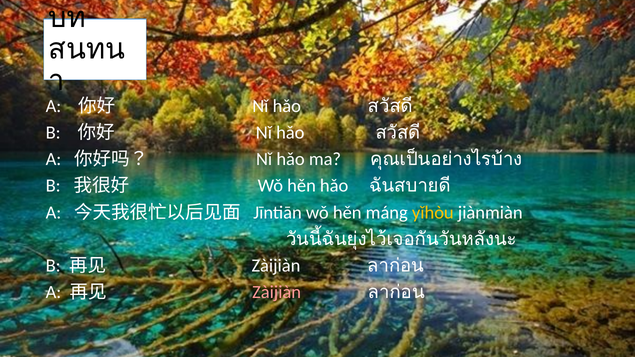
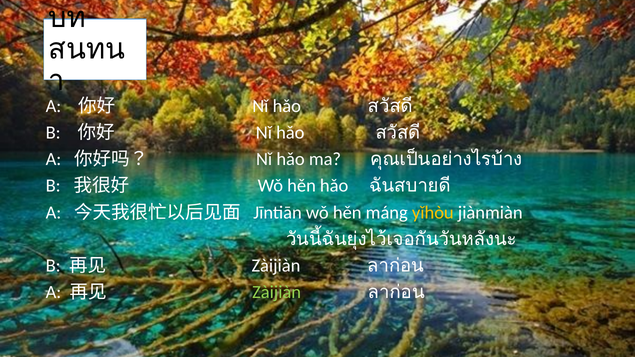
Zàijiàn colour: pink -> light green (277, 292)
